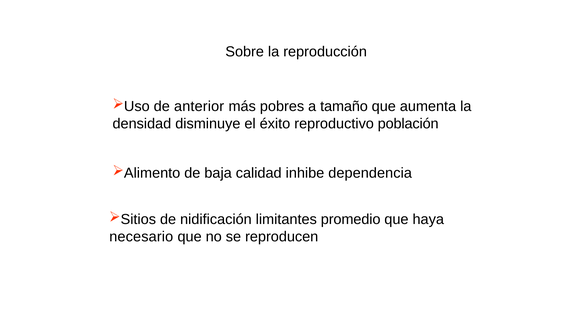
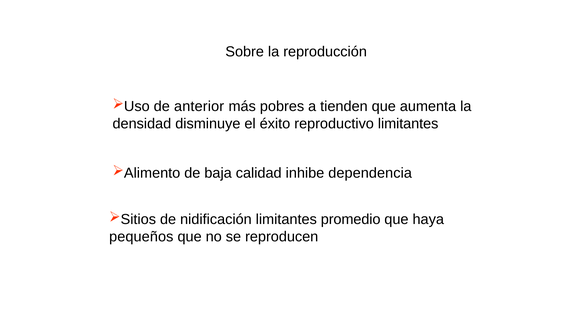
tamaño: tamaño -> tienden (344, 106)
reproductivo población: población -> limitantes (408, 124)
necesario: necesario -> pequeños (141, 237)
